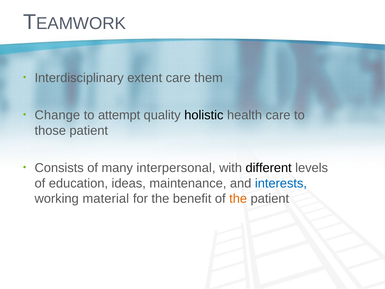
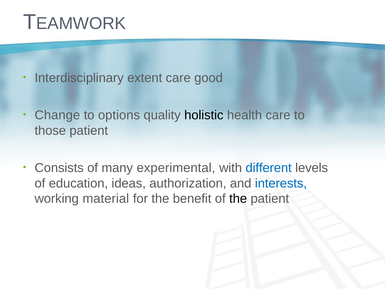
them: them -> good (209, 78)
attempt: attempt -> options (119, 115)
interpersonal: interpersonal -> experimental (176, 168)
different colour: black -> blue (269, 168)
maintenance: maintenance -> authorization (188, 183)
the colour: orange -> black (238, 199)
